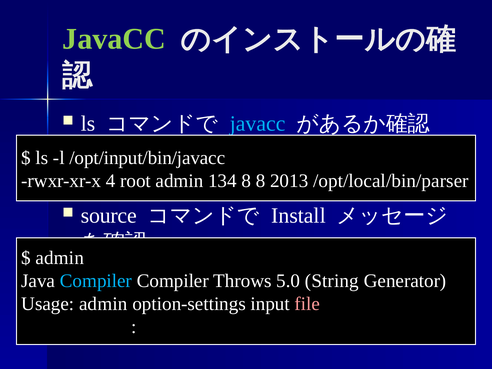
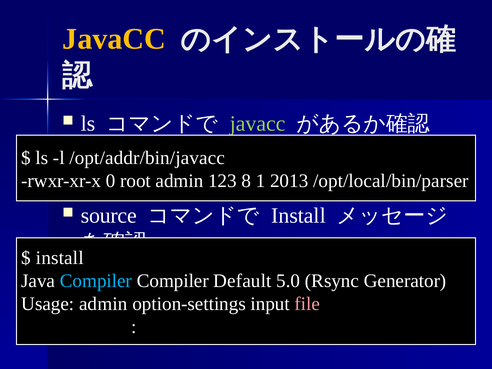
JavaCC colour: light green -> yellow (114, 39)
javacc colour: light blue -> light green (258, 124)
/opt/input/bin/javacc: /opt/input/bin/javacc -> /opt/addr/bin/javacc (147, 158)
4: 4 -> 0 (111, 181)
134: 134 -> 123 (222, 181)
8 8: 8 -> 1 (261, 181)
admin: admin -> install (60, 258)
Throws: Throws -> Default (242, 281)
String: String -> Rsync (332, 281)
